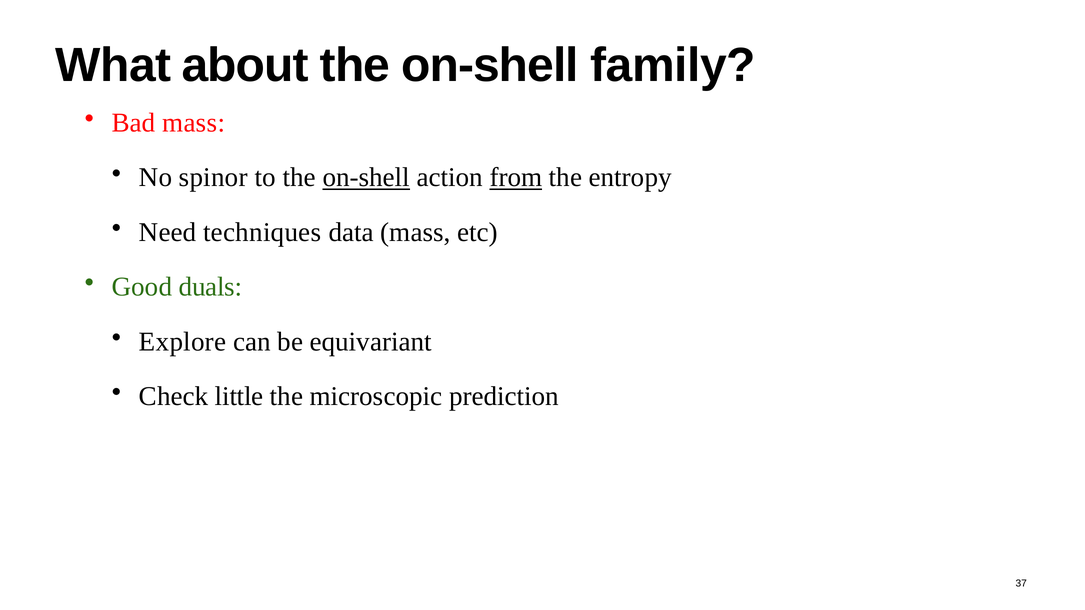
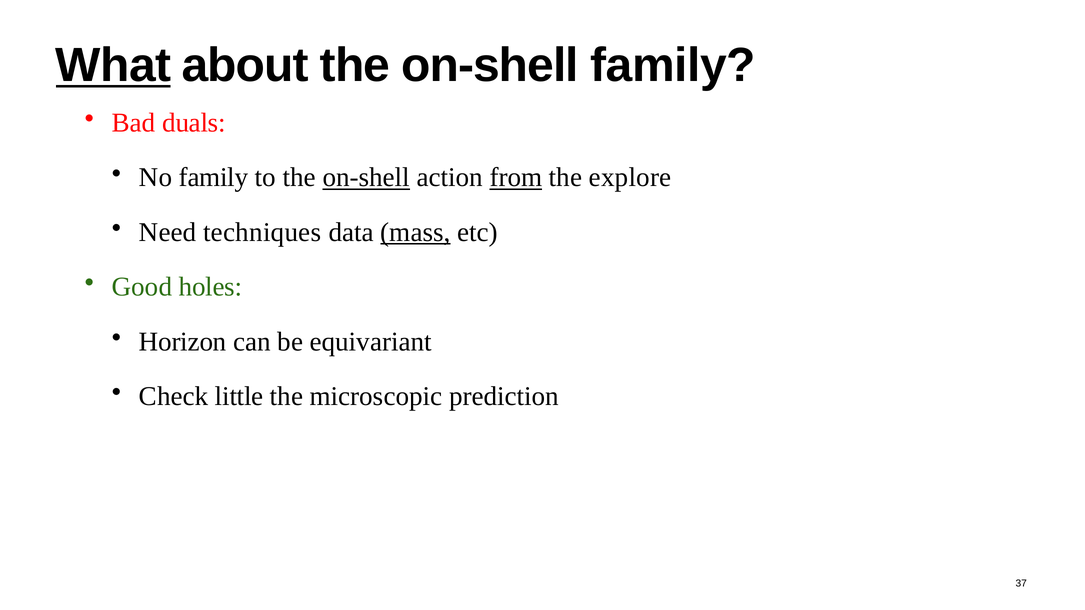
What underline: none -> present (113, 66)
Bad mass: mass -> duals (194, 123)
No spinor: spinor -> family (214, 178)
entropy: entropy -> explore (630, 178)
mass underline: none -> present (415, 232)
duals: duals -> holes (211, 287)
Explore: Explore -> Horizon (183, 342)
